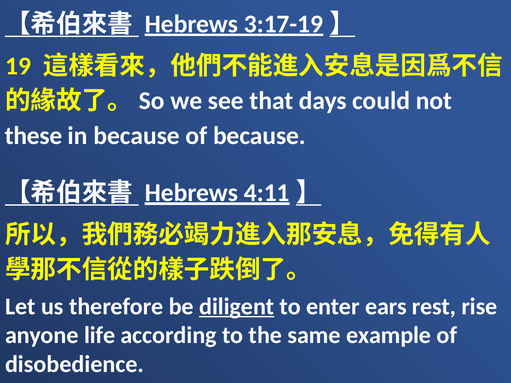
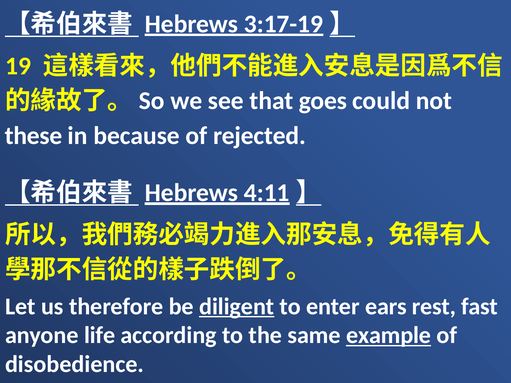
days: days -> goes (323, 101)
of because: because -> rejected (259, 136)
rise: rise -> fast (480, 307)
example underline: none -> present (389, 336)
